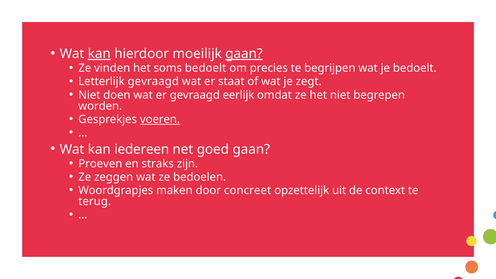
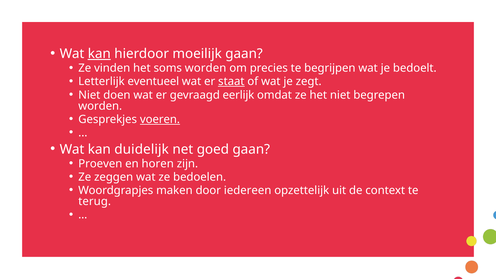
gaan underline: present -> none (244, 54)
soms bedoelt: bedoelt -> worden (206, 68)
Letterlijk gevraagd: gevraagd -> eventueel (153, 82)
staat underline: none -> present (231, 82)
iedereen: iedereen -> duidelijk (142, 149)
straks: straks -> horen (158, 164)
concreet: concreet -> iedereen (248, 190)
